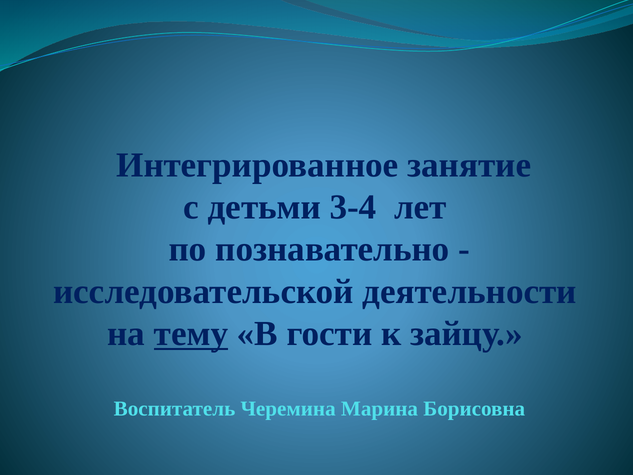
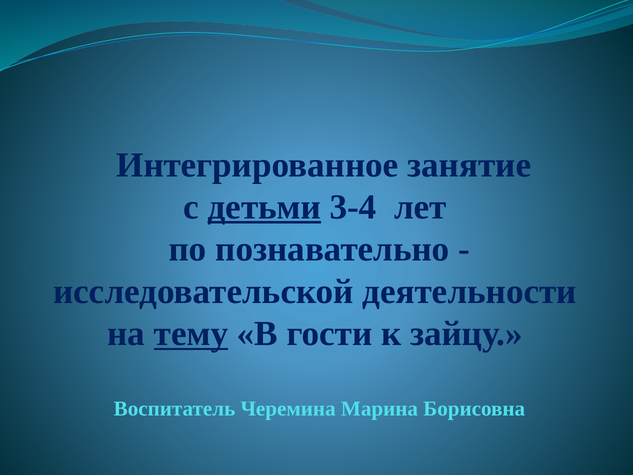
детьми underline: none -> present (264, 207)
